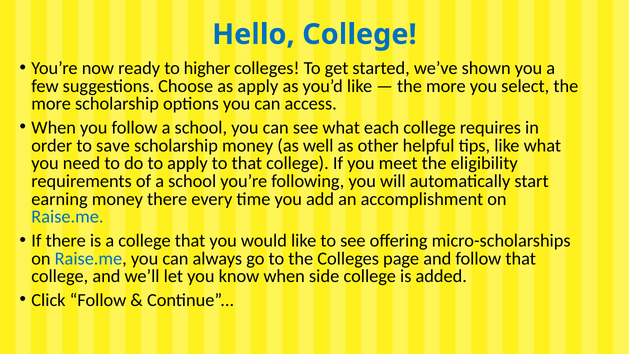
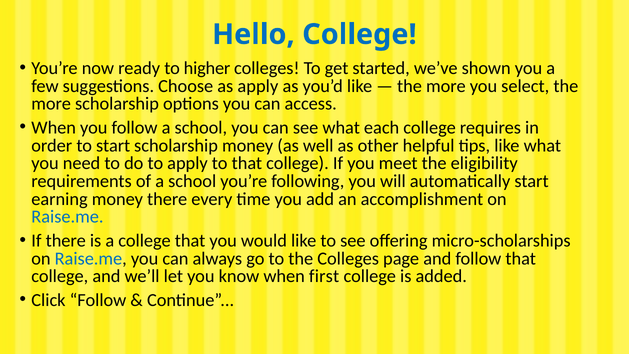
to save: save -> start (113, 145)
side: side -> first (324, 276)
